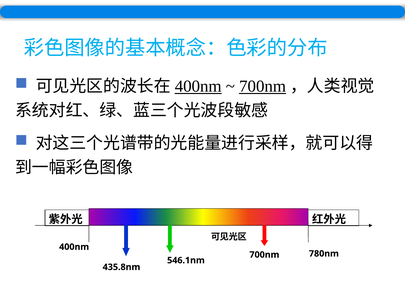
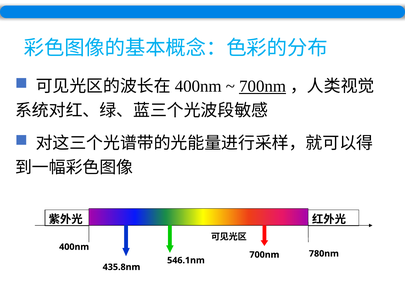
400nm underline: present -> none (198, 87)
